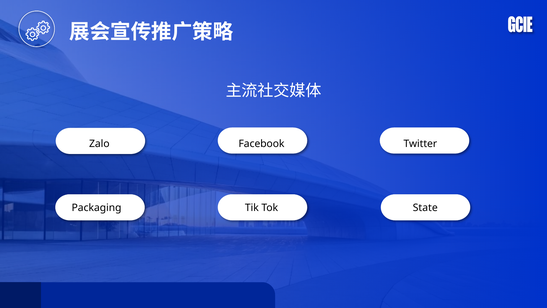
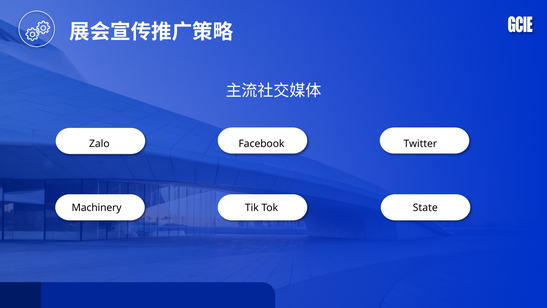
Packaging: Packaging -> Machinery (97, 208)
